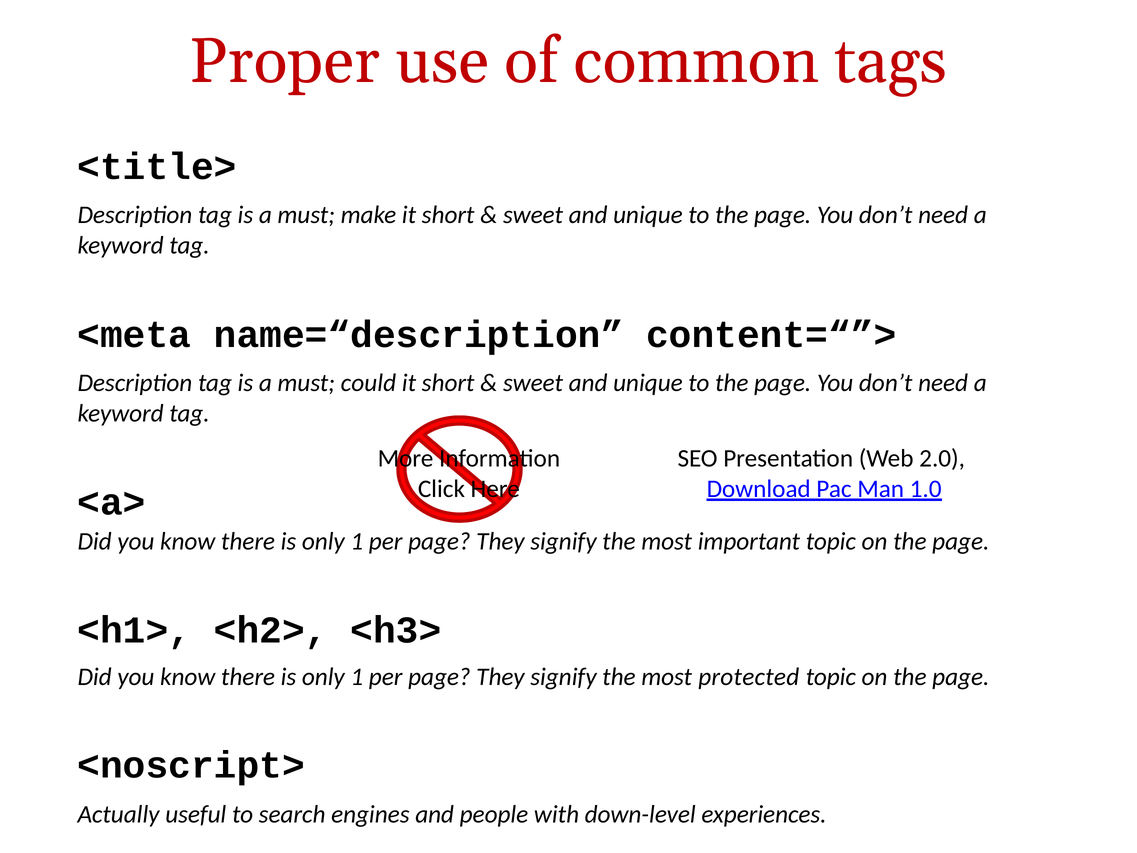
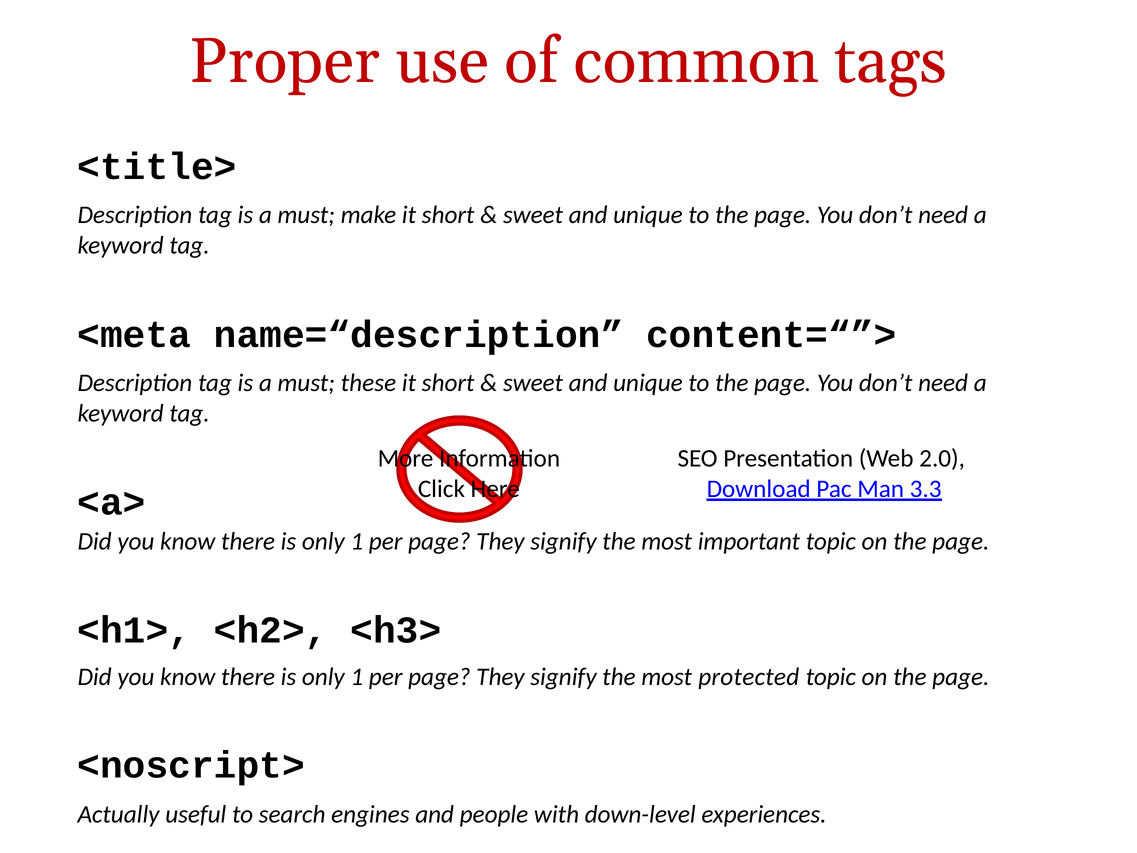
could: could -> these (368, 383)
1.0: 1.0 -> 3.3 (926, 489)
